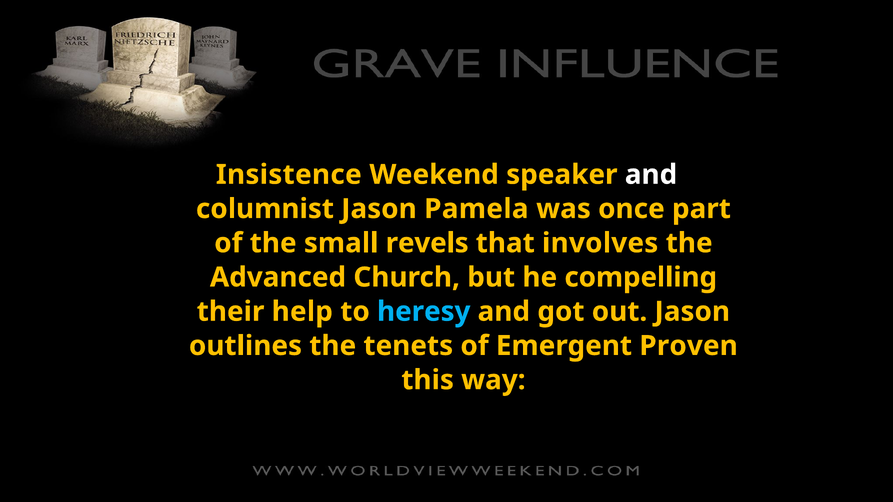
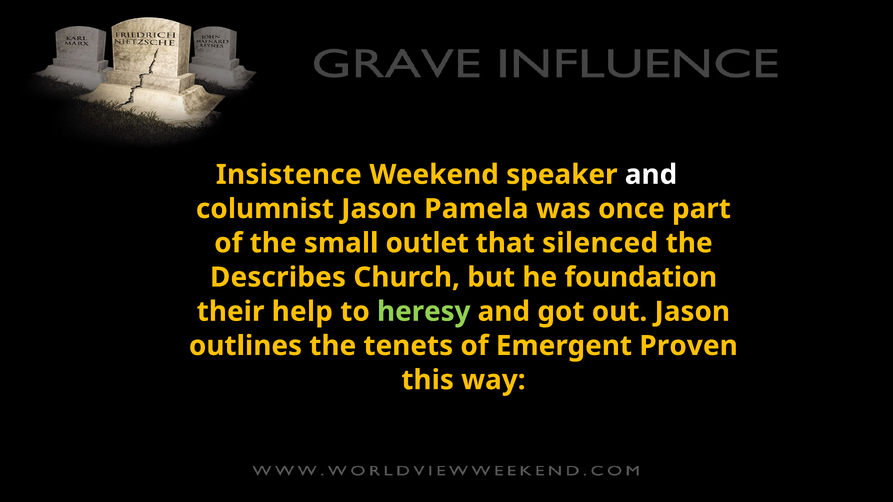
revels: revels -> outlet (427, 243)
involves: involves -> silenced (600, 243)
Advanced: Advanced -> Describes (278, 278)
compelling: compelling -> foundation (641, 278)
heresy colour: light blue -> light green (424, 312)
